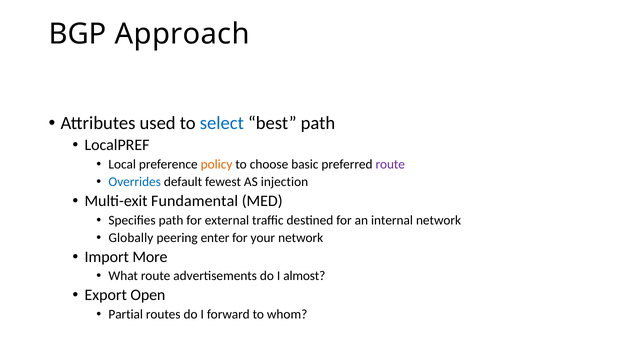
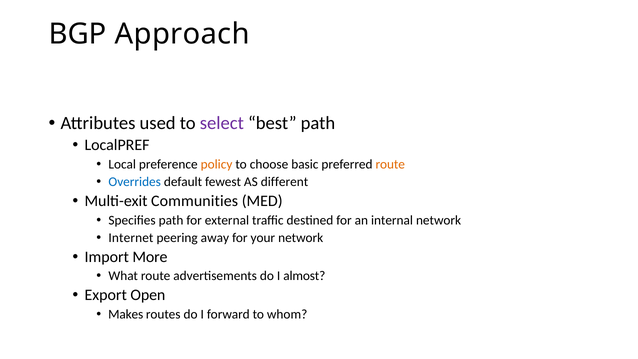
select colour: blue -> purple (222, 123)
route colour: purple -> orange (390, 164)
injection: injection -> different (285, 182)
Fundamental: Fundamental -> Communities (195, 201)
Globally: Globally -> Internet (131, 238)
enter: enter -> away (215, 238)
Partial: Partial -> Makes (126, 314)
